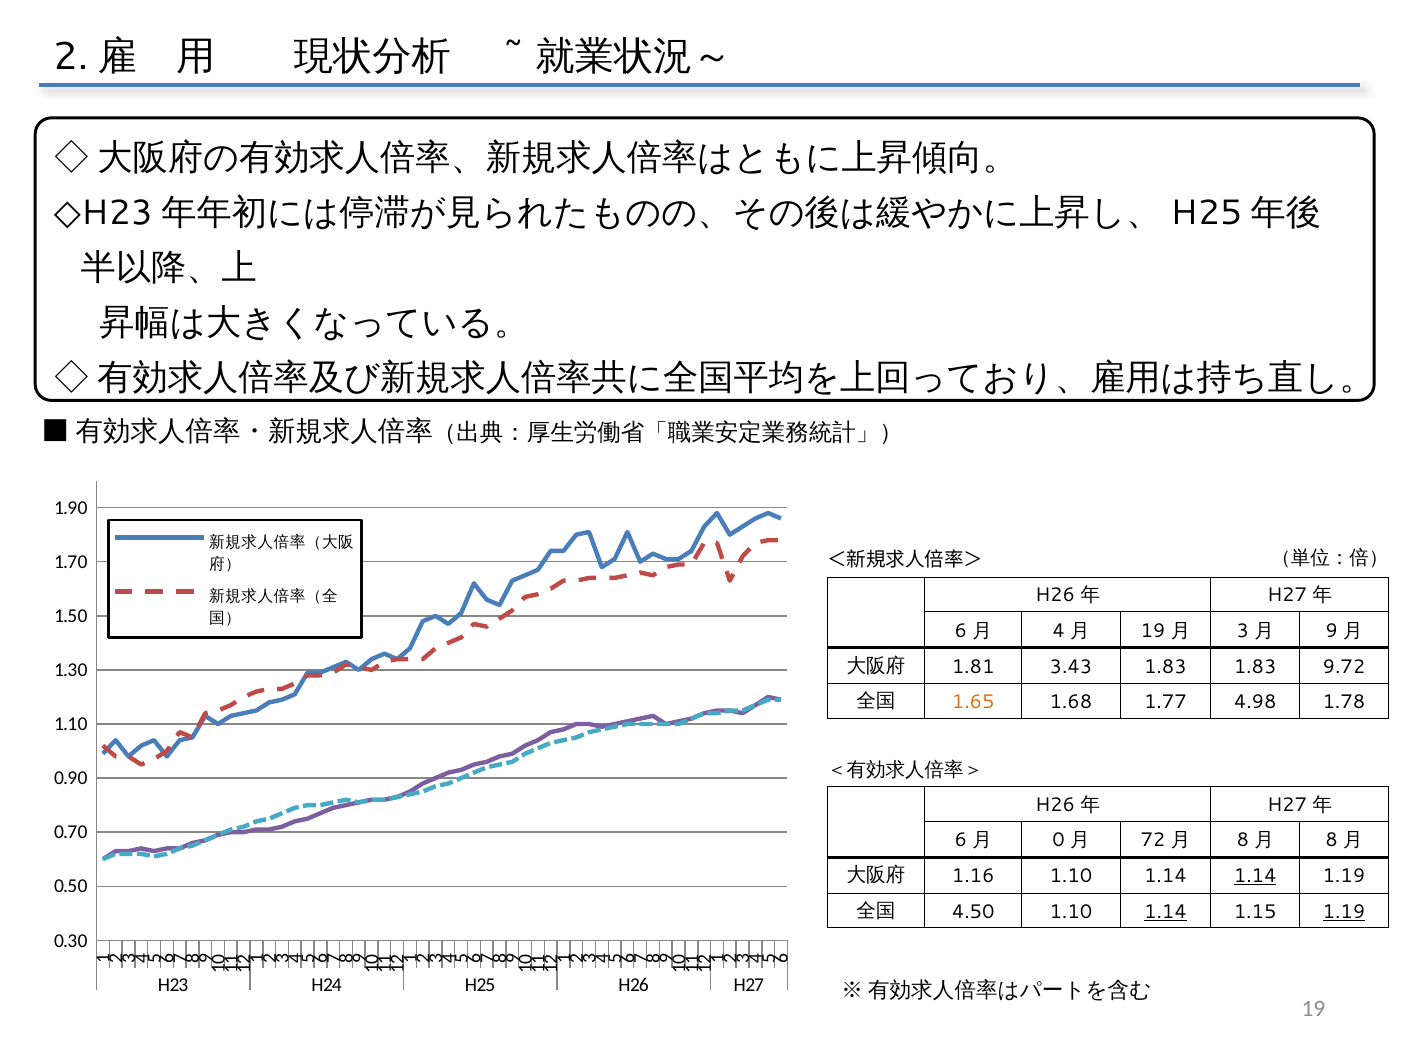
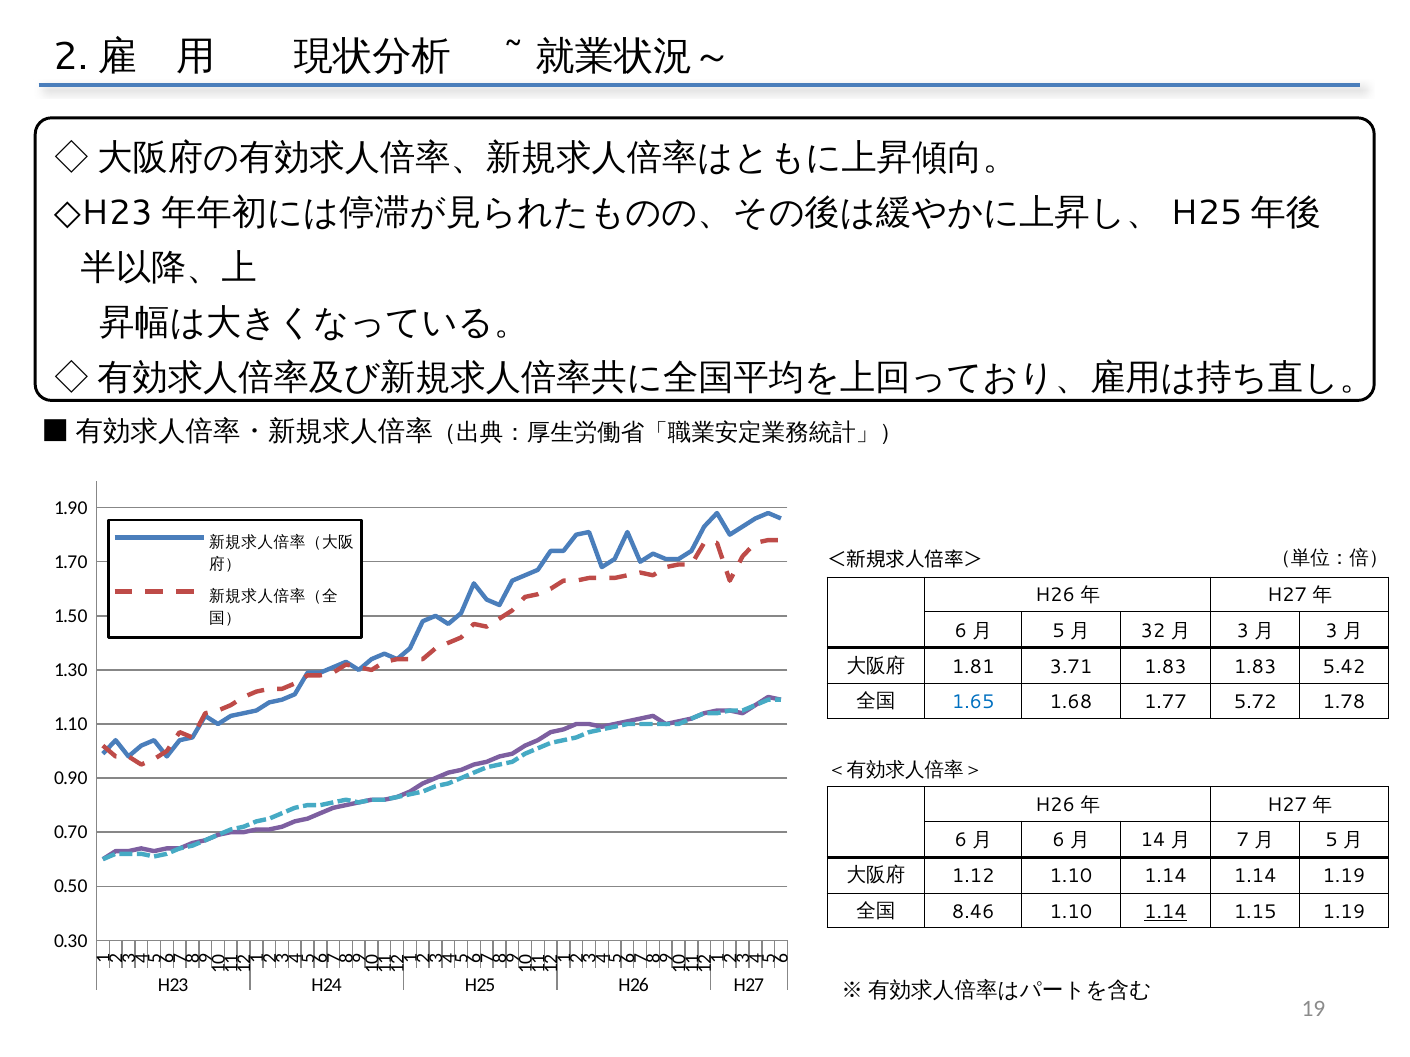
4: 4 -> 5 (1059, 631)
19: 19 -> 32 (1153, 631)
9: 9 -> 3 (1332, 631)
3.43: 3.43 -> 3.71 (1071, 667)
9.72: 9.72 -> 5.42 (1344, 667)
1.65 colour: orange -> blue (973, 702)
4.98: 4.98 -> 5.72 (1255, 702)
0: 0 -> 6 (1059, 841)
72: 72 -> 14 (1153, 841)
8: 8 -> 7 (1243, 841)
8: 8 -> 5 (1332, 841)
1.16: 1.16 -> 1.12 (973, 877)
1.14 underline: present -> none (1255, 877)
4.50: 4.50 -> 8.46 (973, 912)
1.19 underline: present -> none (1344, 912)
